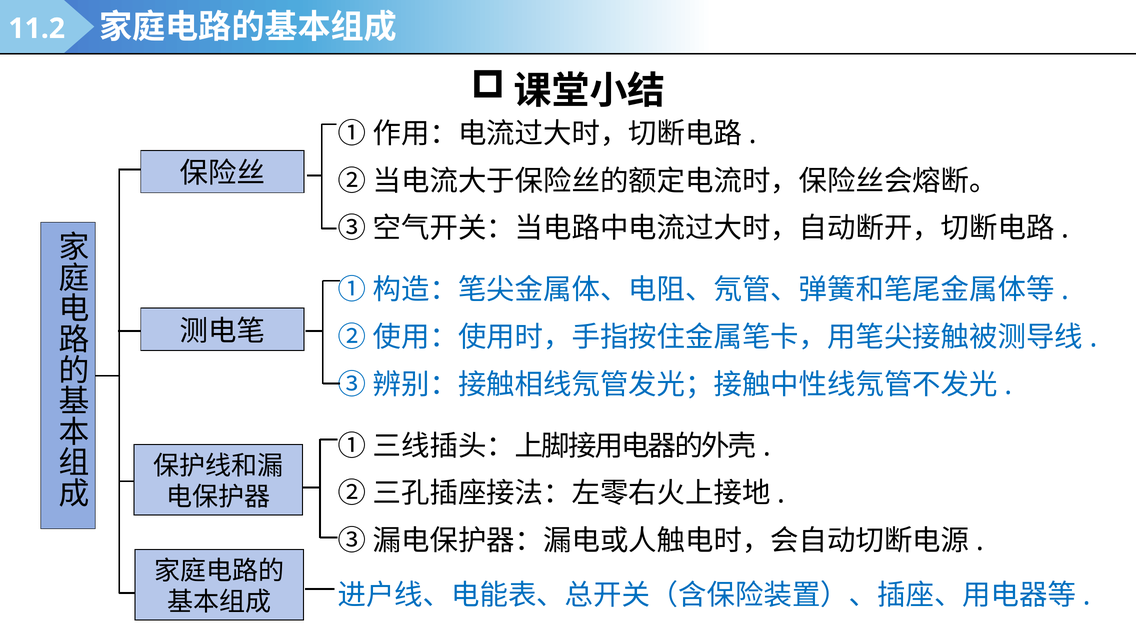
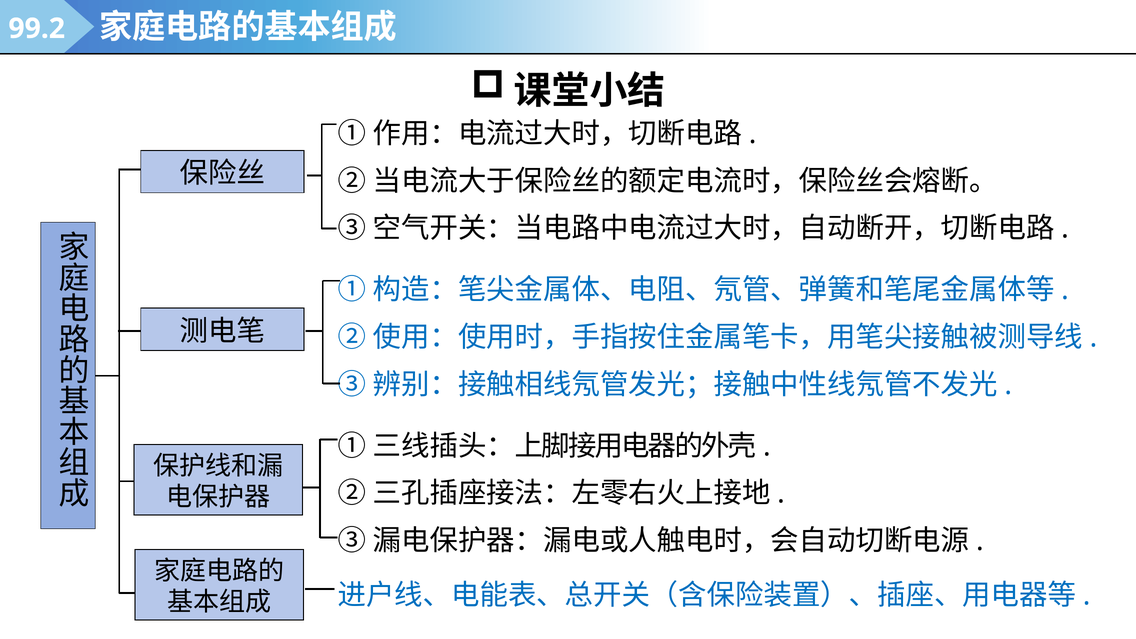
11.2: 11.2 -> 99.2 (37, 29)
